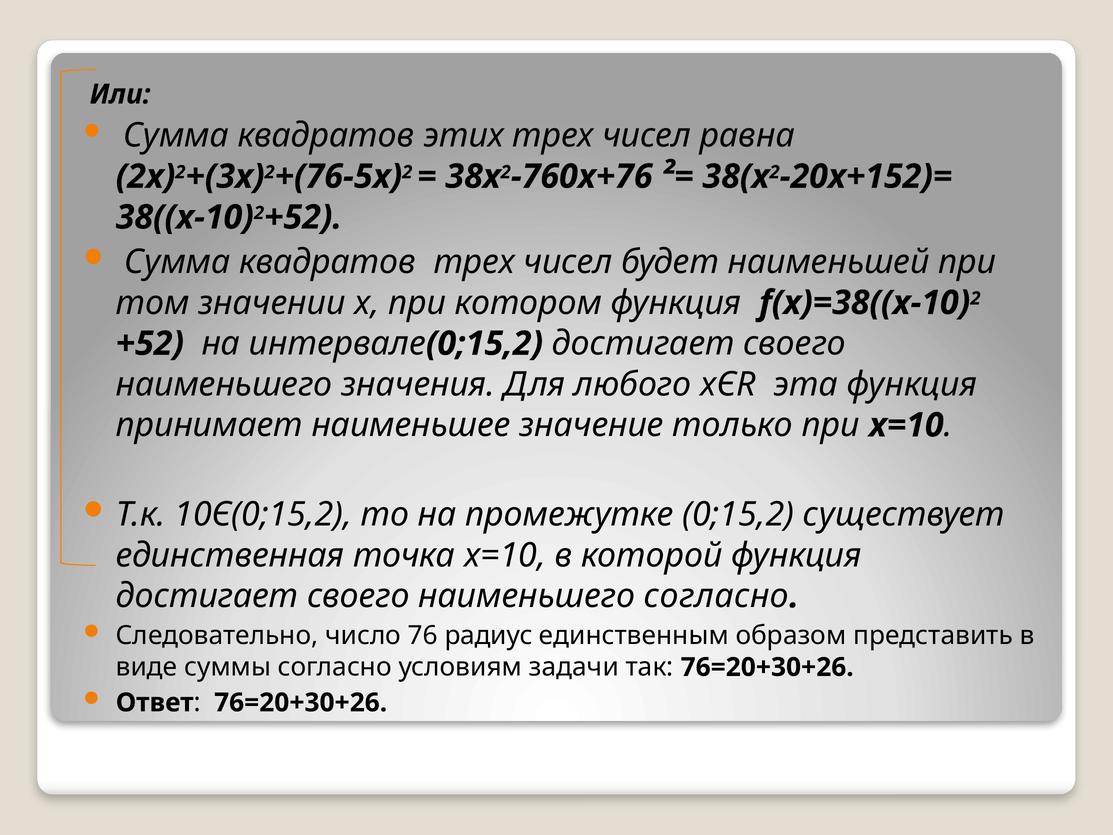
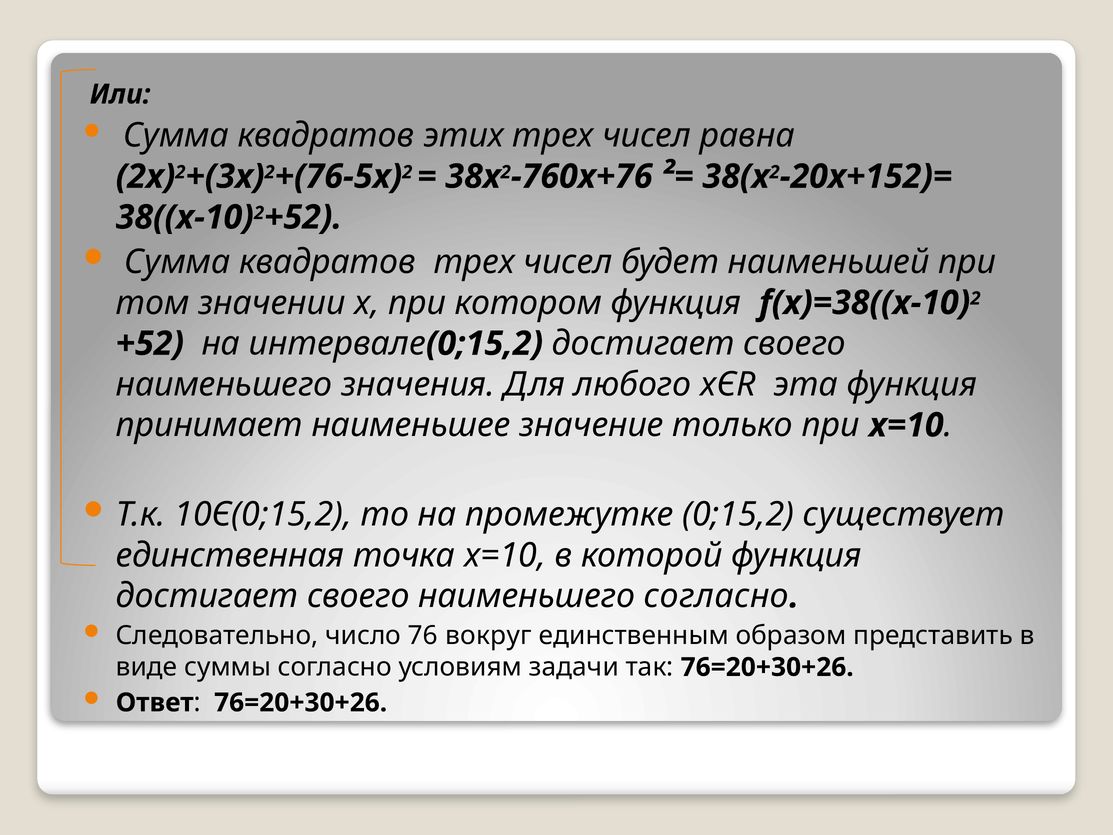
радиус: радиус -> вокруг (488, 636)
